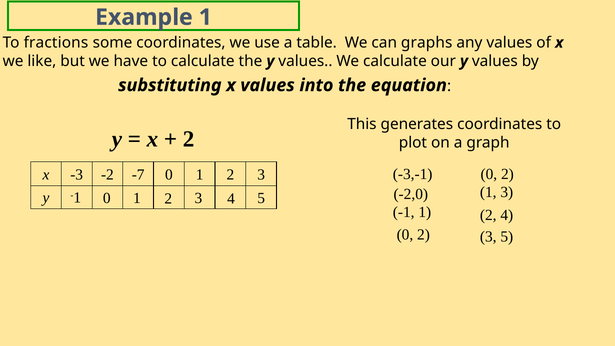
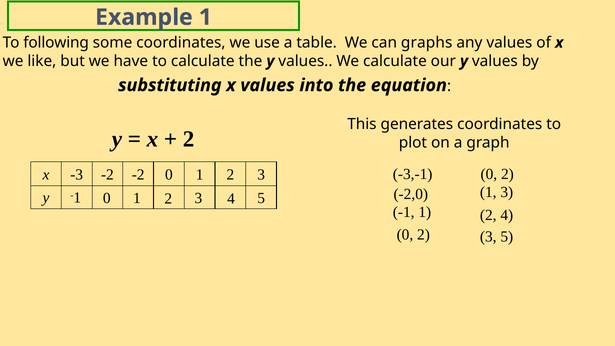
fractions: fractions -> following (56, 43)
-2 -7: -7 -> -2 (138, 175)
